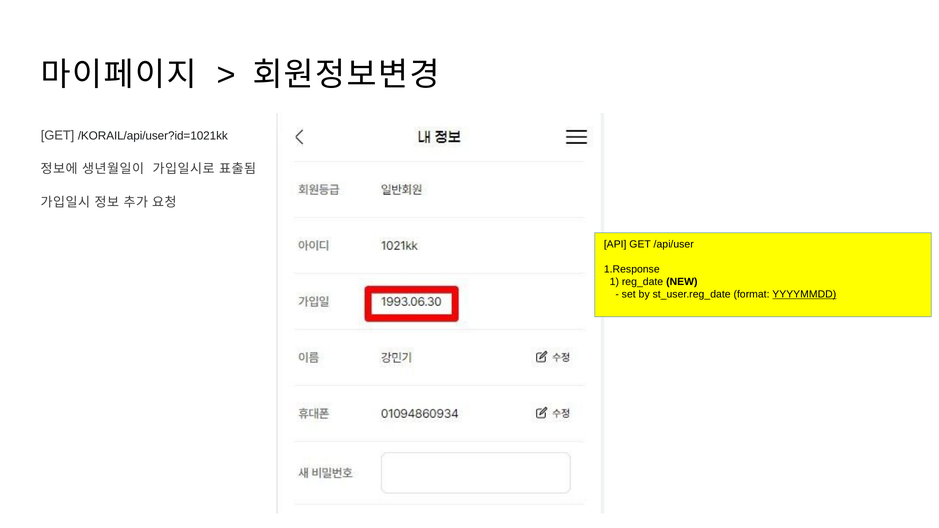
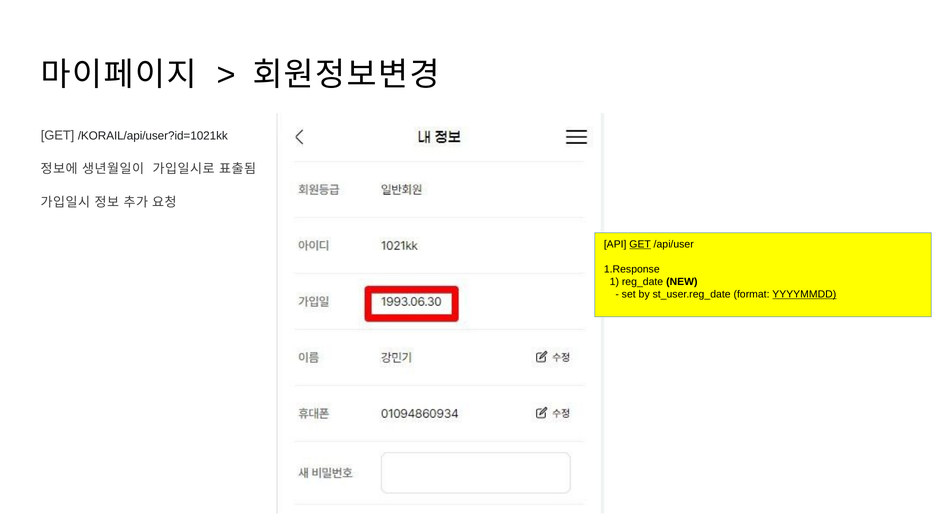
GET underline: none -> present (640, 244)
